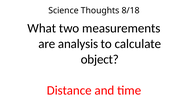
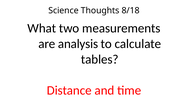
object: object -> tables (100, 59)
